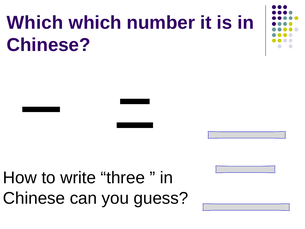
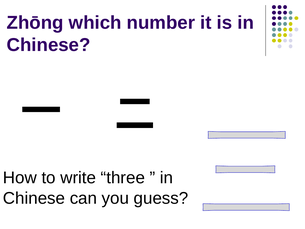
Which: Which -> Zhōng (35, 23)
